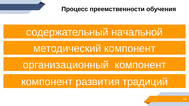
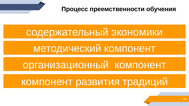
начальной: начальной -> экономики (137, 32)
